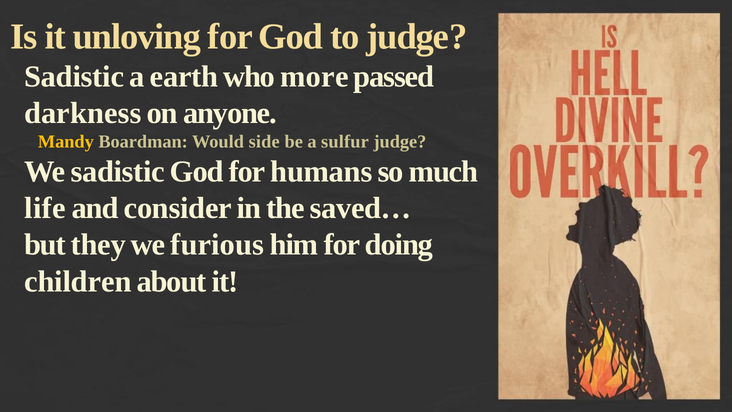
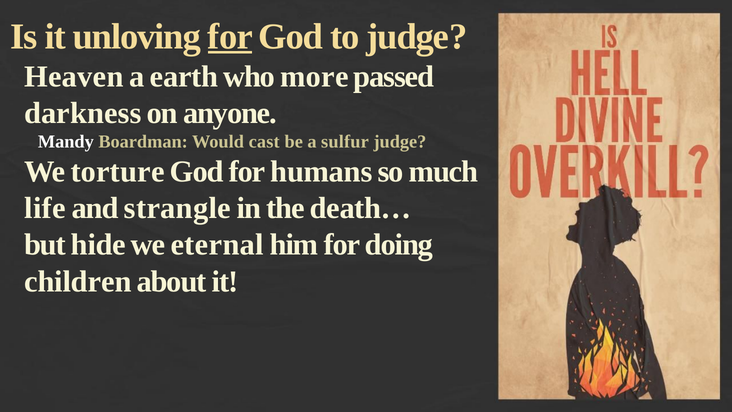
for underline: none -> present (230, 37)
Sadistic: Sadistic -> Heaven (74, 76)
Mandy colour: yellow -> white (66, 141)
side: side -> cast (264, 141)
We sadistic: sadistic -> torture (118, 172)
consider: consider -> strangle (177, 208)
saved…: saved… -> death… (361, 208)
they: they -> hide (98, 245)
furious: furious -> eternal (217, 245)
